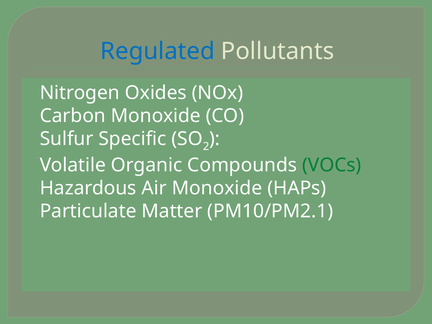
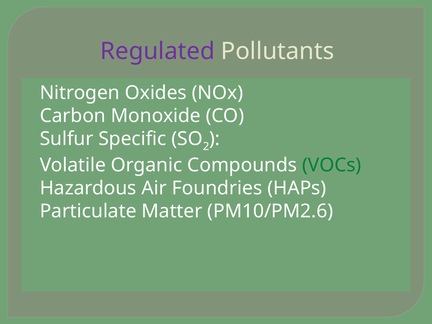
Regulated colour: blue -> purple (158, 51)
Air Monoxide: Monoxide -> Foundries (217, 188)
PM10/PM2.1: PM10/PM2.1 -> PM10/PM2.6 (270, 211)
